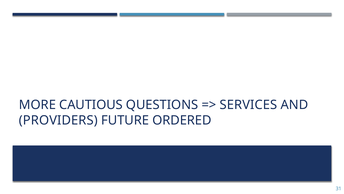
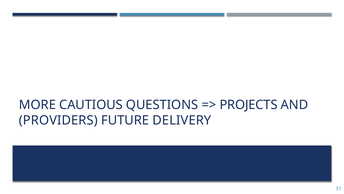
SERVICES: SERVICES -> PROJECTS (249, 105)
ORDERED: ORDERED -> DELIVERY (182, 120)
